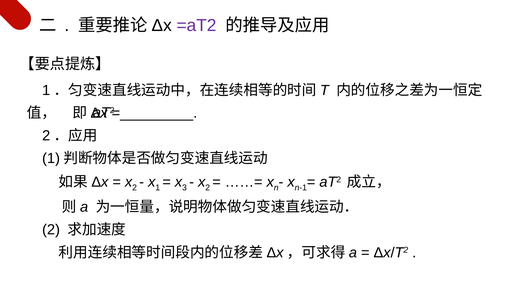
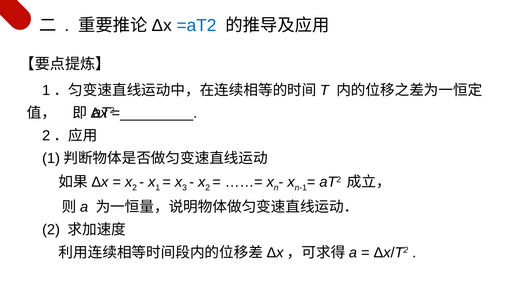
=aT2 colour: purple -> blue (197, 25)
